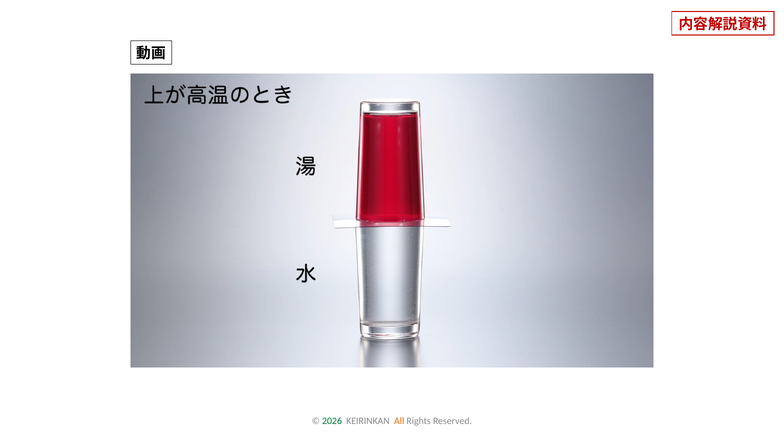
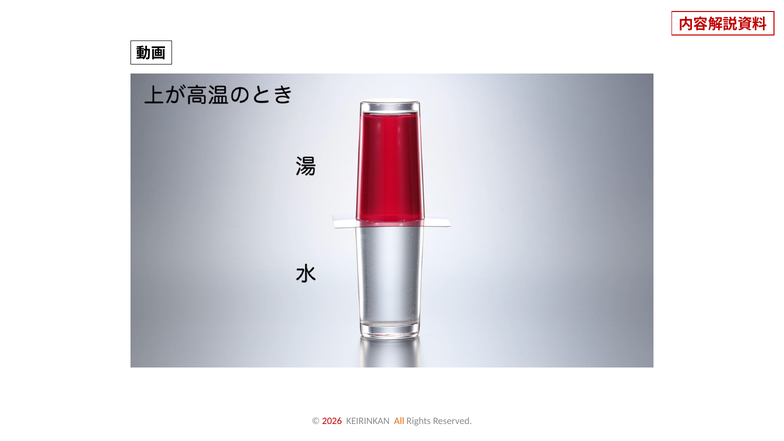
2026 colour: green -> red (332, 421)
